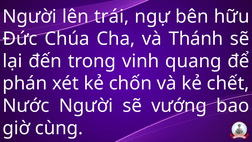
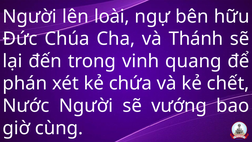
trái: trái -> loài (112, 16)
chốn: chốn -> chứa (130, 83)
